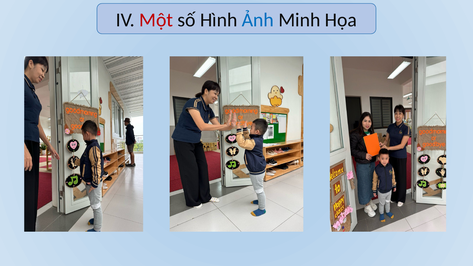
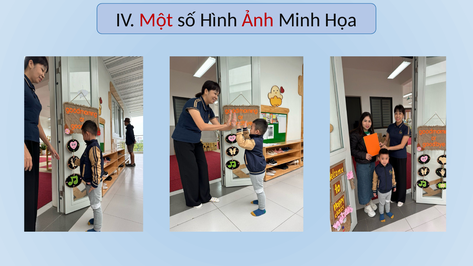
Ảnh colour: blue -> red (258, 20)
